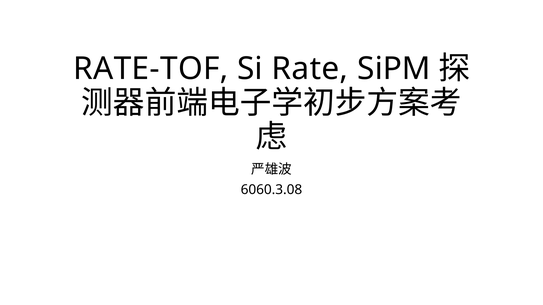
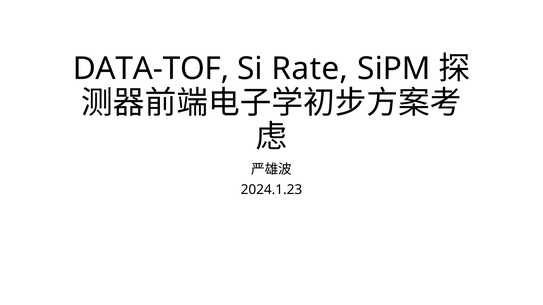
RATE-TOF: RATE-TOF -> DATA-TOF (151, 69)
6060.3.08: 6060.3.08 -> 2024.1.23 (271, 190)
